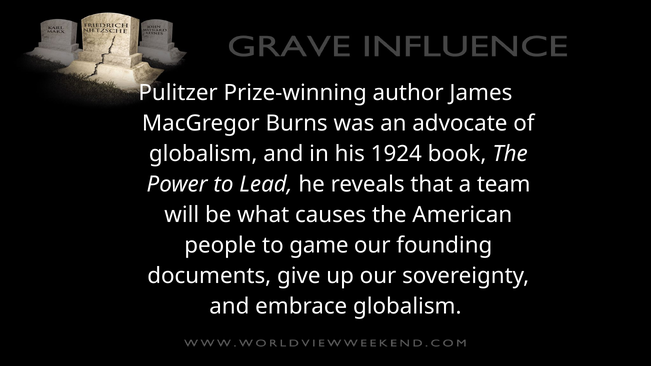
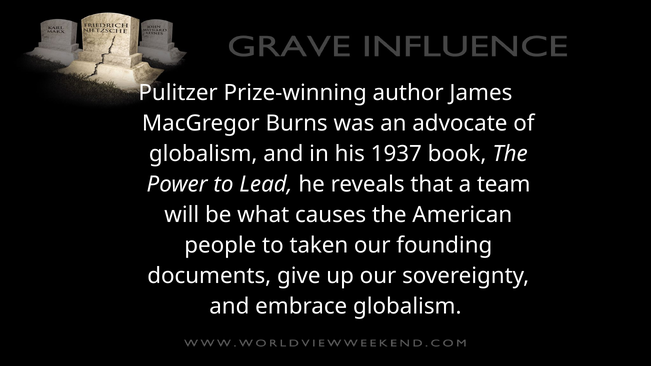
1924: 1924 -> 1937 (396, 154)
game: game -> taken (319, 245)
